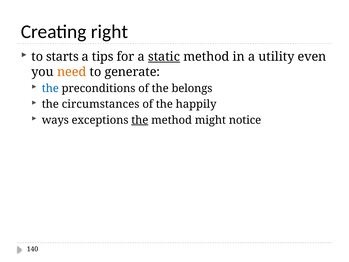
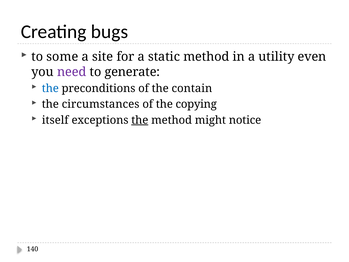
right: right -> bugs (110, 32)
starts: starts -> some (62, 57)
tips: tips -> site (103, 57)
static underline: present -> none (164, 57)
need colour: orange -> purple (72, 72)
belongs: belongs -> contain (192, 88)
happily: happily -> copying (196, 104)
ways: ways -> itself (55, 120)
